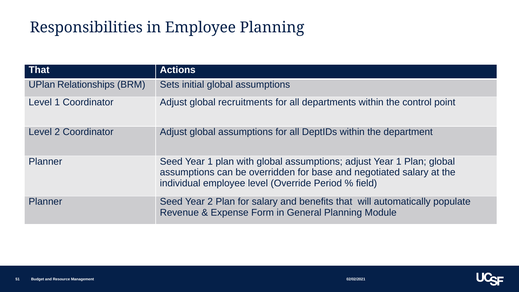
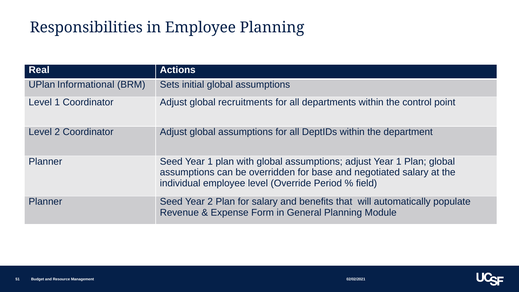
That: That -> Real (39, 70)
Relationships: Relationships -> Informational (86, 85)
